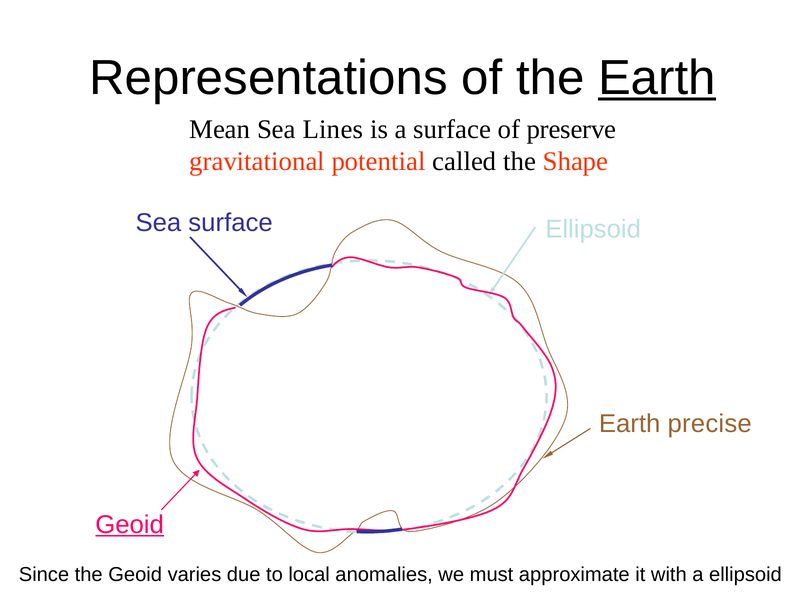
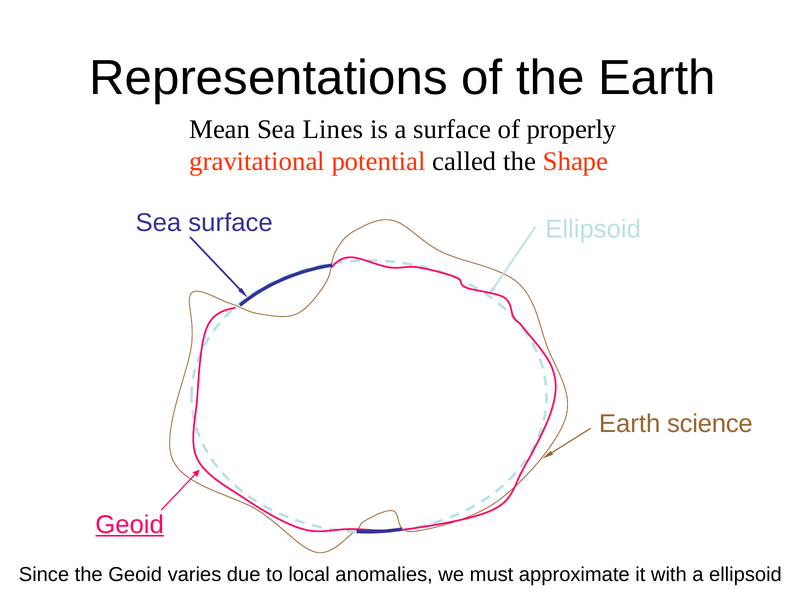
Earth underline: present -> none (657, 78)
preserve: preserve -> properly (572, 129)
precise: precise -> science (710, 424)
